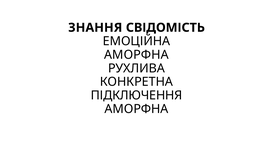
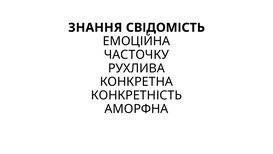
АМОРФНА: АМОРФНА -> ЧАСТОЧКУ (136, 55)
ПІДКЛЮЧЕННЯ: ПІДКЛЮЧЕННЯ -> КОНКРЕТНІСТЬ (136, 95)
